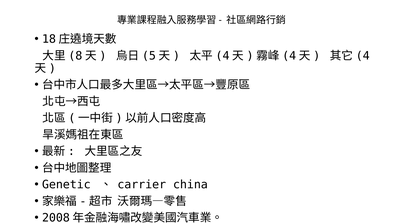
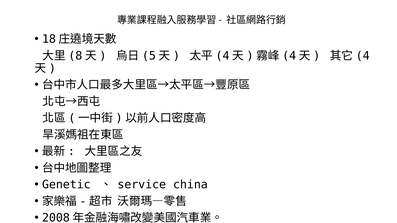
carrier: carrier -> service (142, 185)
